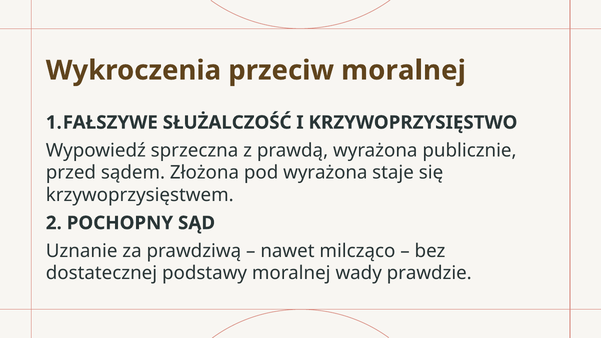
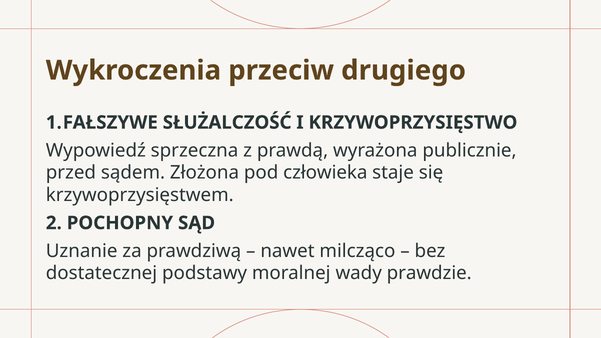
przeciw moralnej: moralnej -> drugiego (404, 70)
pod wyrażona: wyrażona -> człowieka (325, 173)
